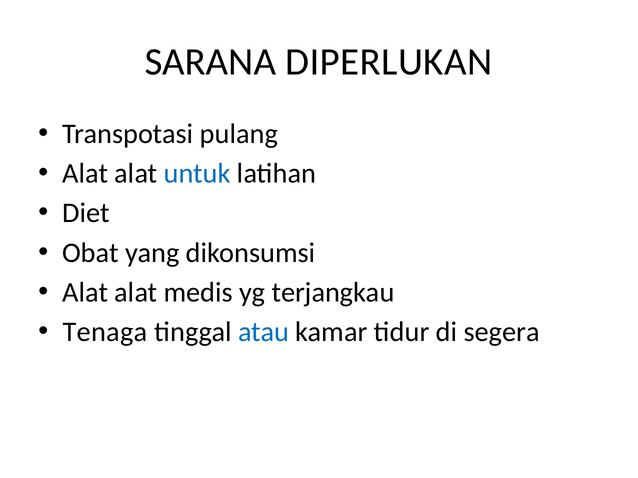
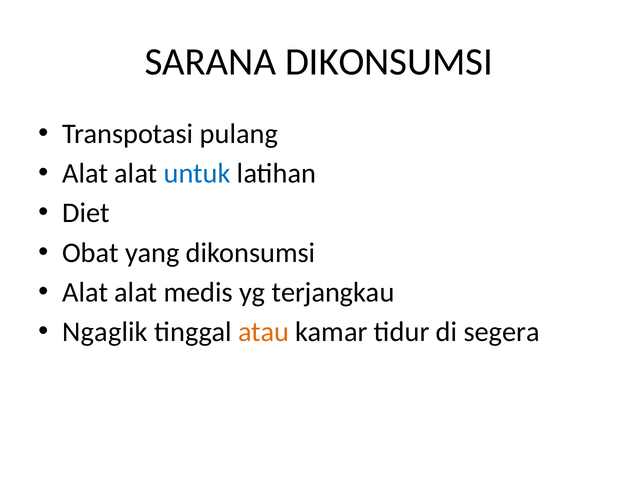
SARANA DIPERLUKAN: DIPERLUKAN -> DIKONSUMSI (389, 62)
Tenaga: Tenaga -> Ngaglik (105, 332)
atau colour: blue -> orange (264, 332)
